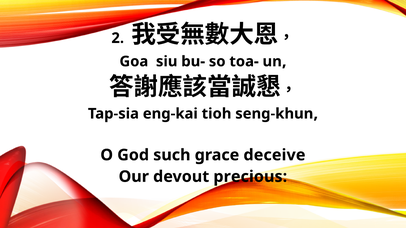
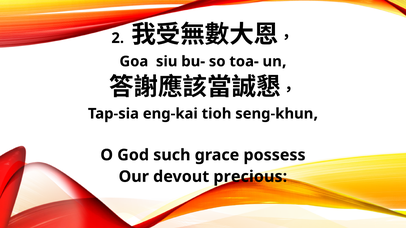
deceive: deceive -> possess (275, 155)
